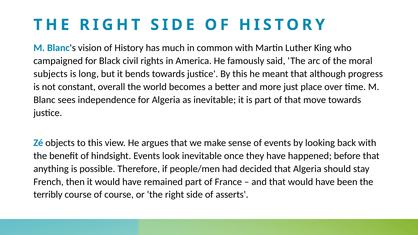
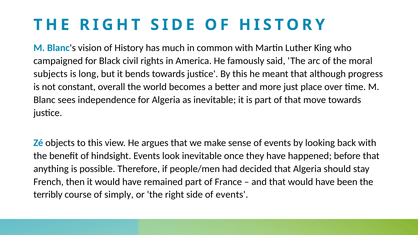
of course: course -> simply (119, 195)
side of asserts: asserts -> events (232, 195)
